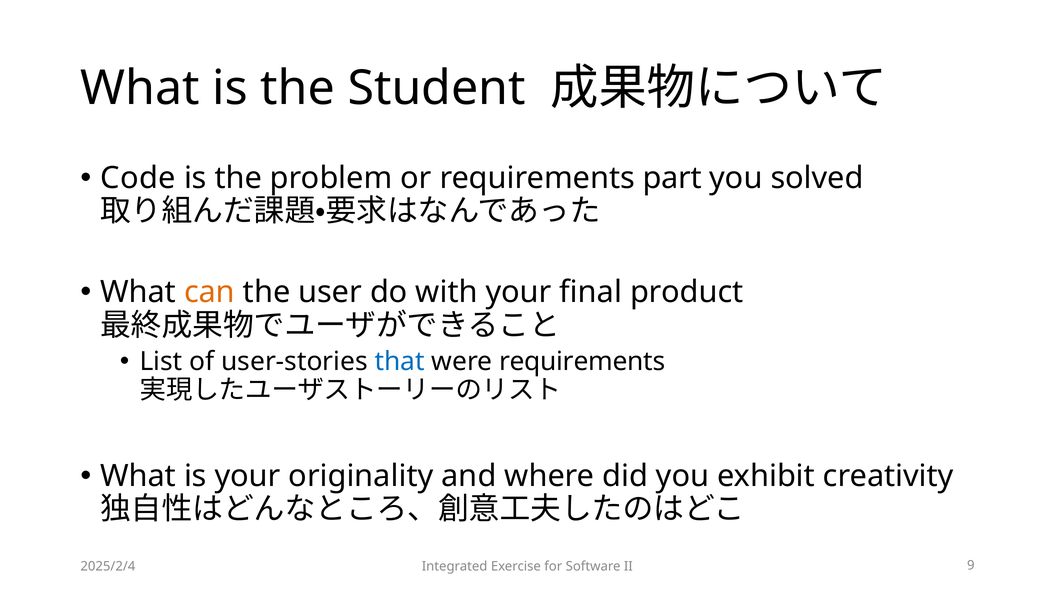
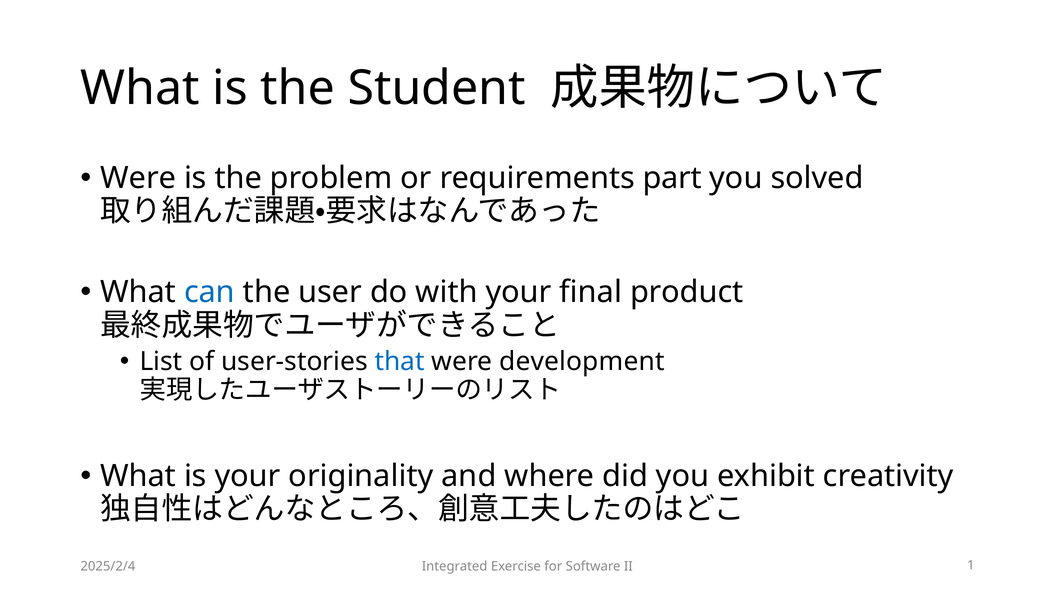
Code: Code -> Were (138, 178)
can colour: orange -> blue (210, 293)
were requirements: requirements -> development (582, 362)
9: 9 -> 1 (971, 566)
